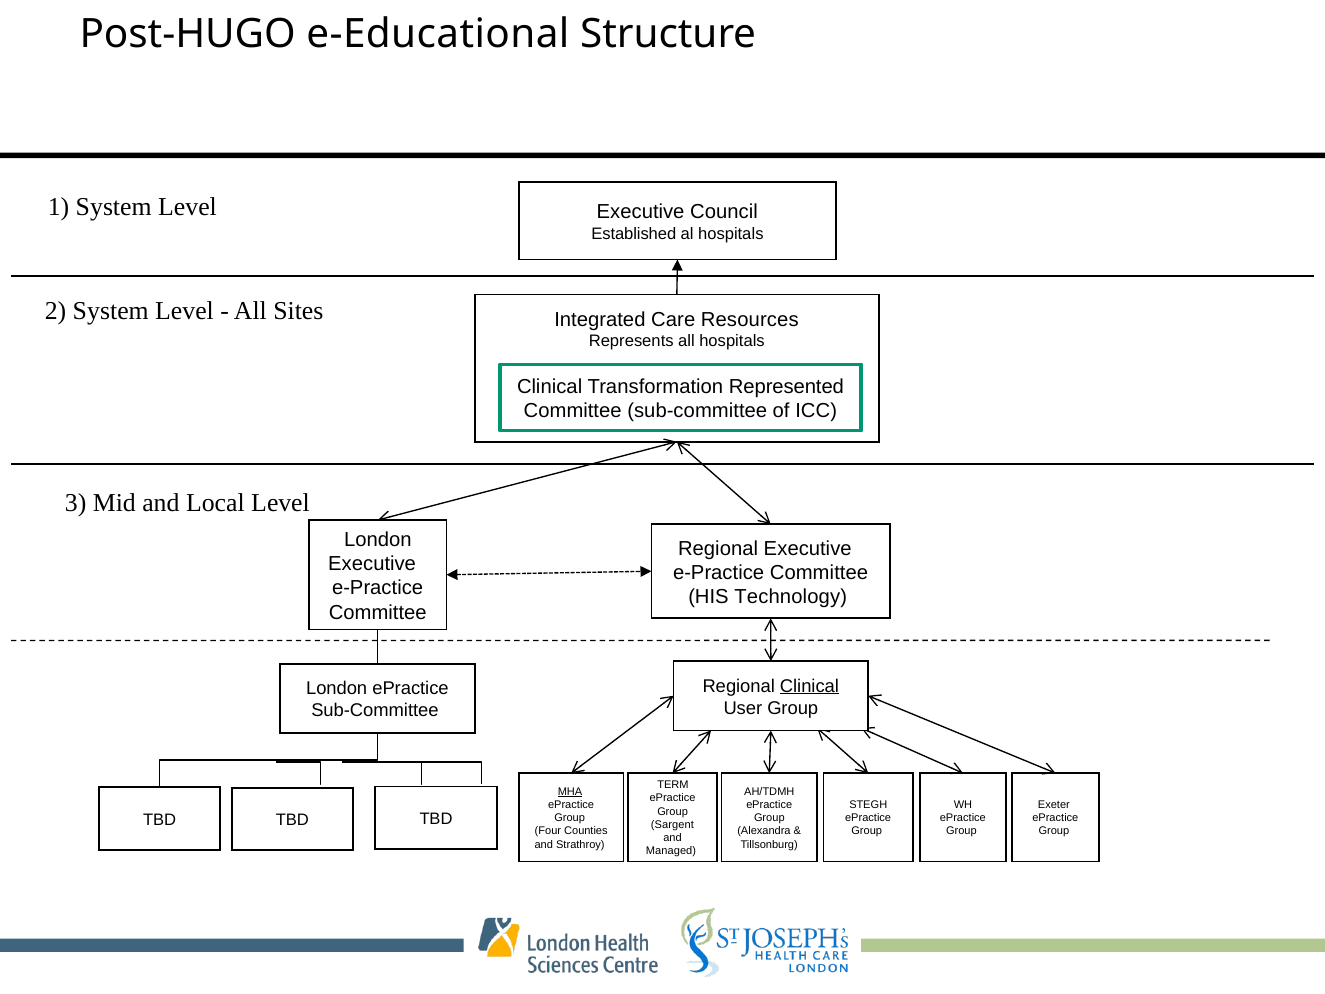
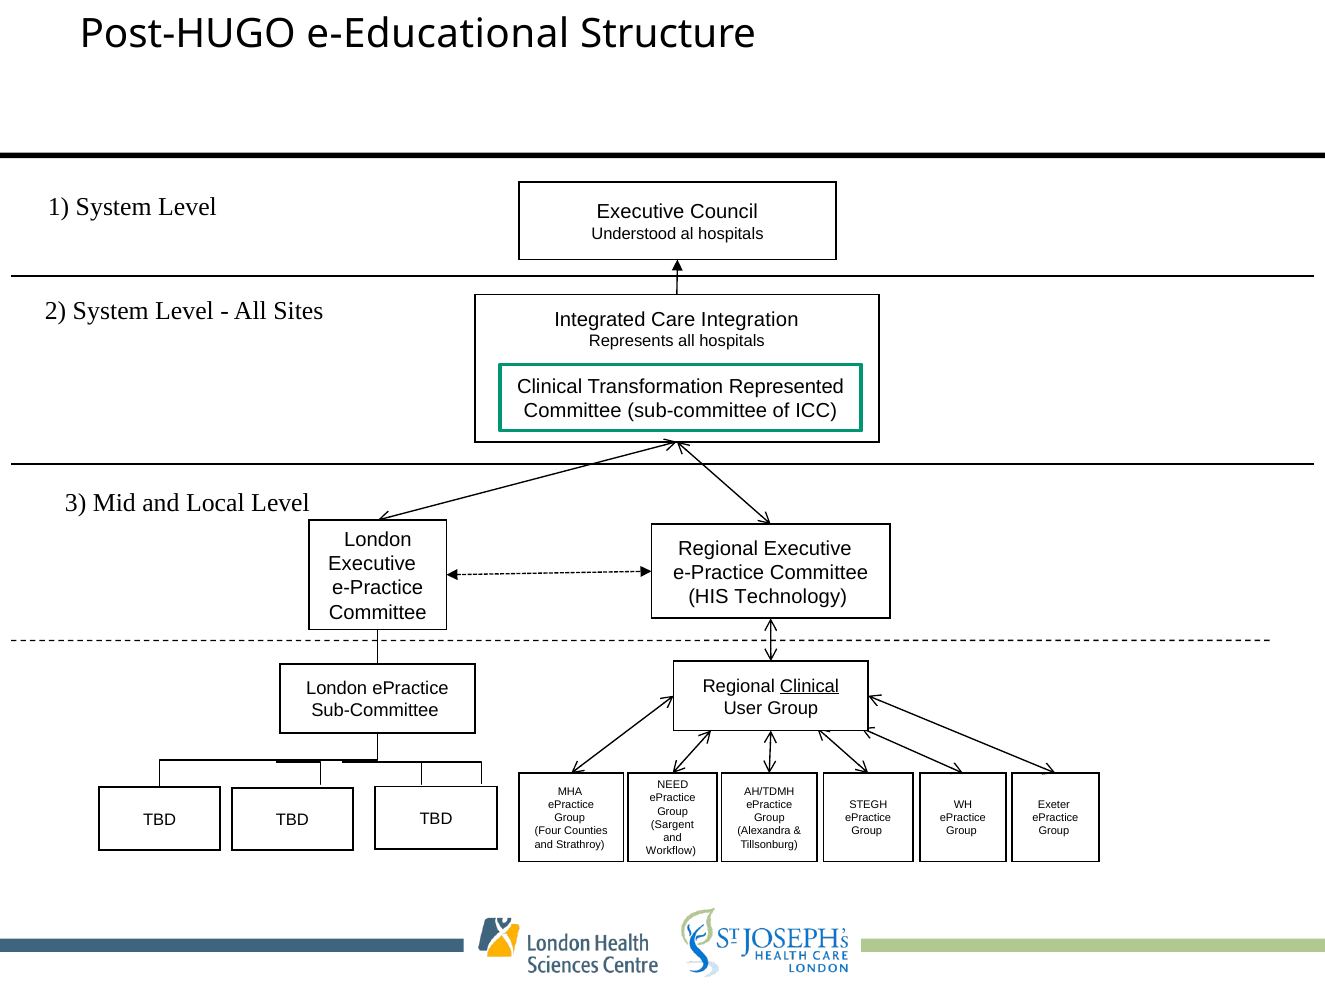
Established: Established -> Understood (634, 234)
Resources: Resources -> Integration (750, 320)
TERM: TERM -> NEED (673, 785)
MHA underline: present -> none (570, 791)
Managed: Managed -> Workflow (671, 851)
